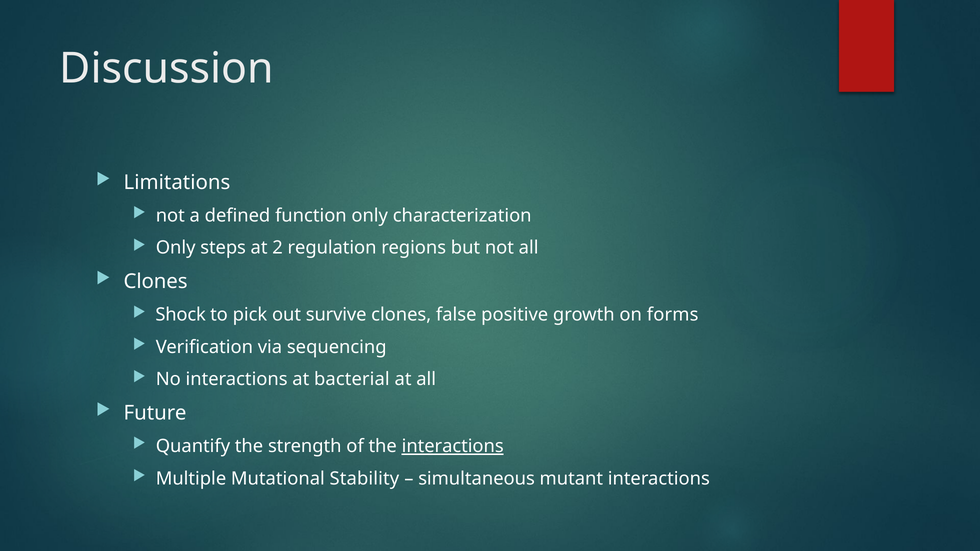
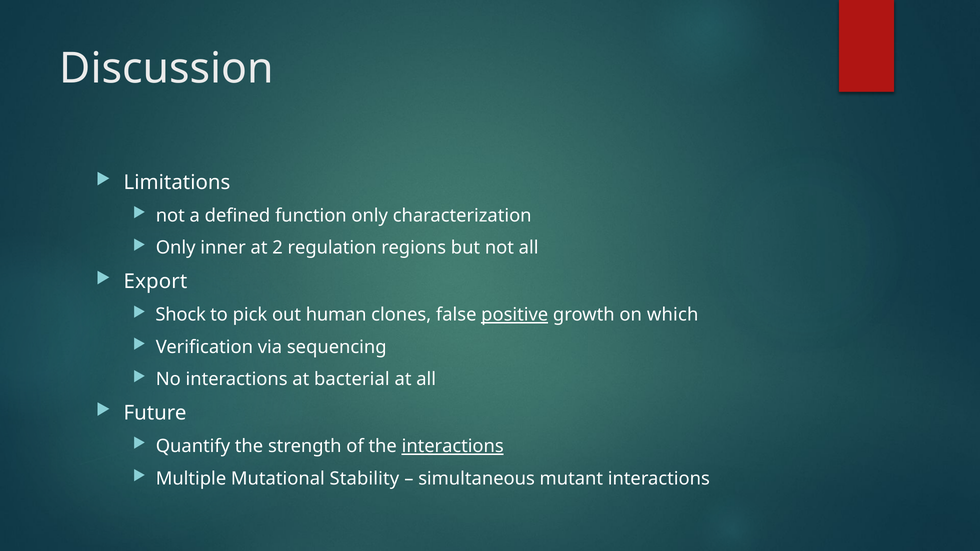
steps: steps -> inner (223, 248)
Clones: Clones -> Export (155, 282)
survive: survive -> human (336, 315)
positive underline: none -> present (515, 315)
forms: forms -> which (673, 315)
